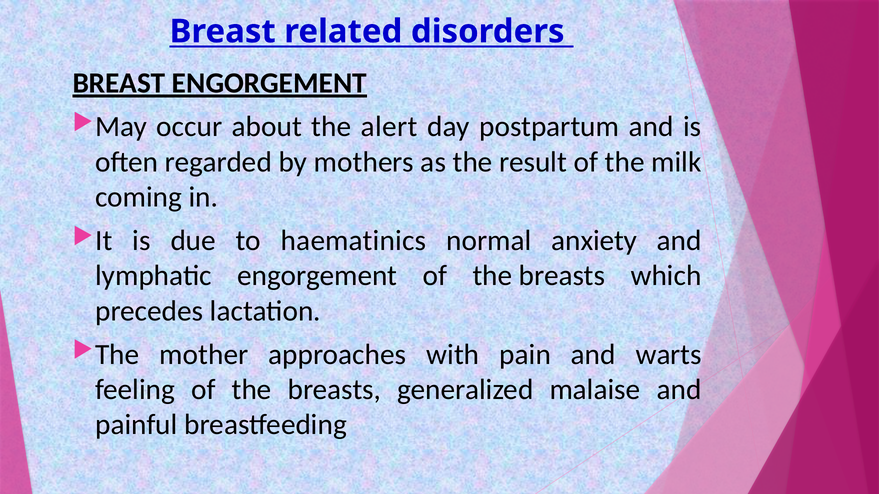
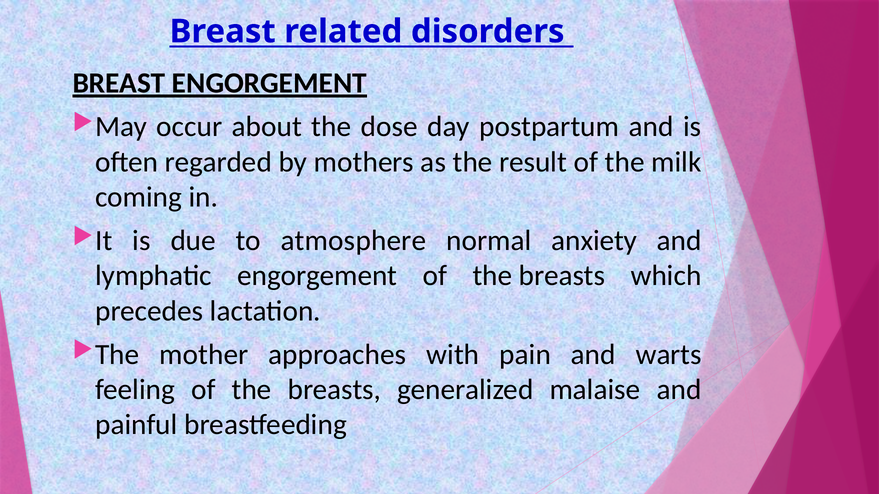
alert: alert -> dose (389, 127)
haematinics: haematinics -> atmosphere (353, 241)
